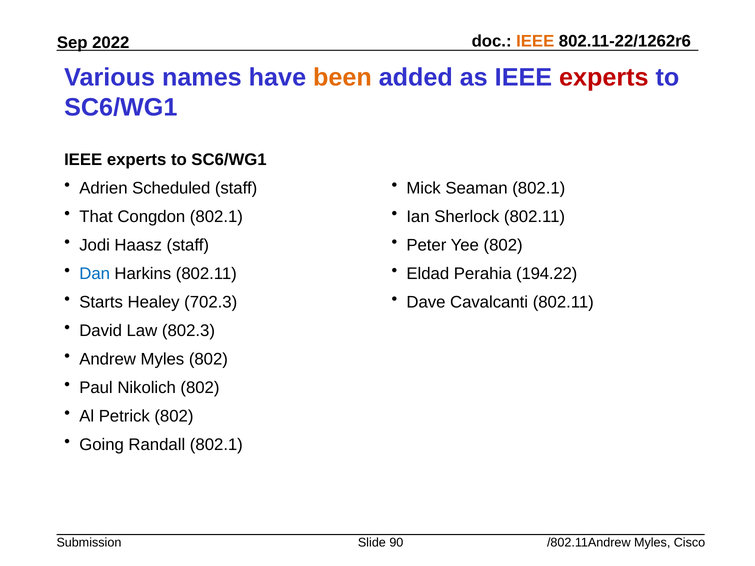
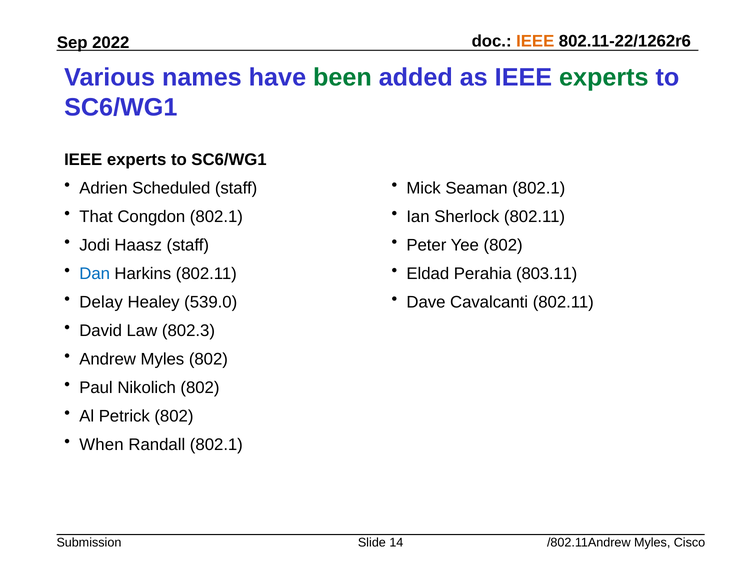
been colour: orange -> green (342, 77)
experts colour: red -> green (604, 77)
194.22: 194.22 -> 803.11 (547, 274)
Starts: Starts -> Delay (101, 302)
702.3: 702.3 -> 539.0 (211, 302)
Going: Going -> When (101, 445)
90: 90 -> 14 (396, 543)
